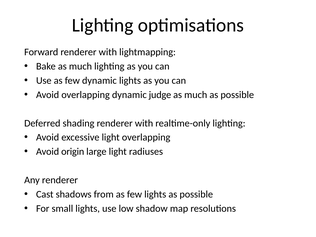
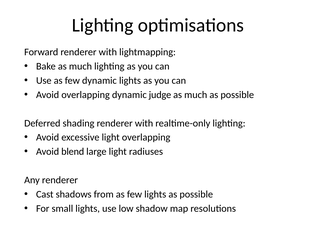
origin: origin -> blend (73, 152)
